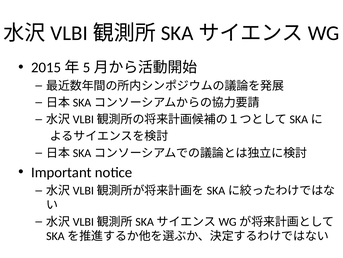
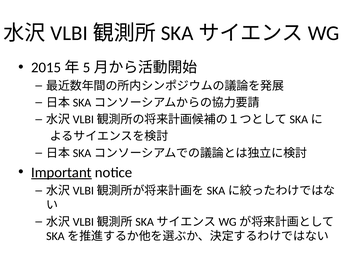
Important underline: none -> present (61, 172)
